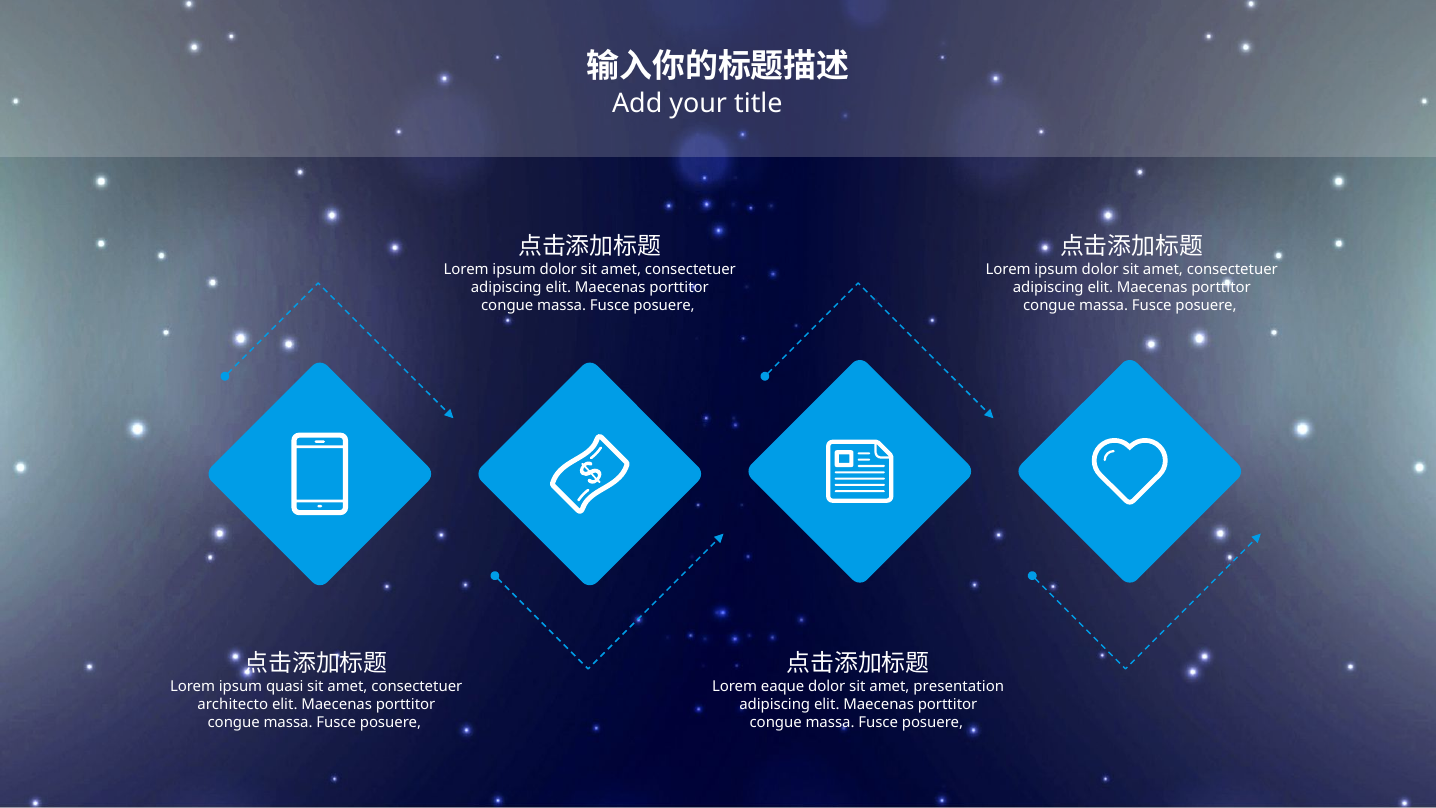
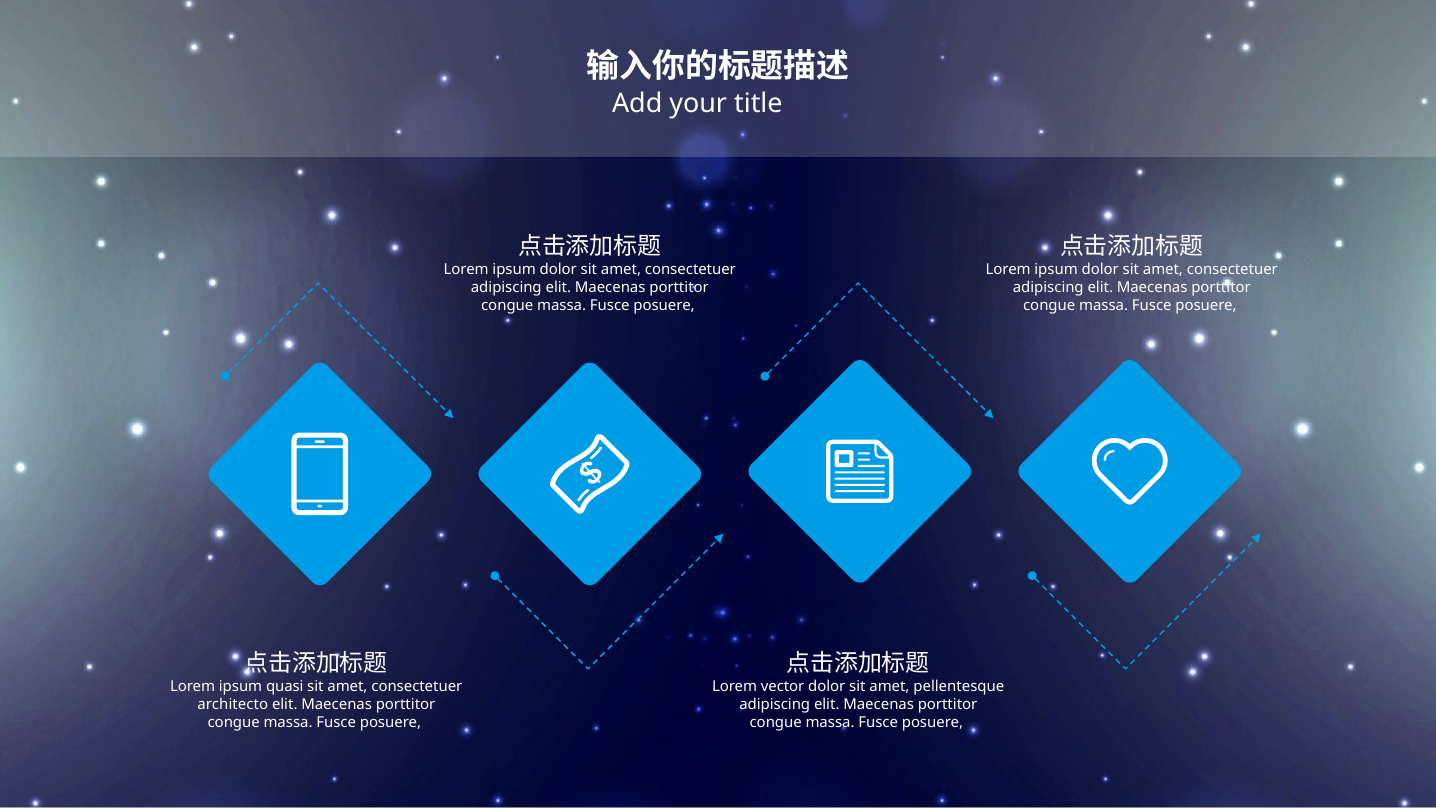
eaque: eaque -> vector (783, 687)
presentation: presentation -> pellentesque (959, 687)
